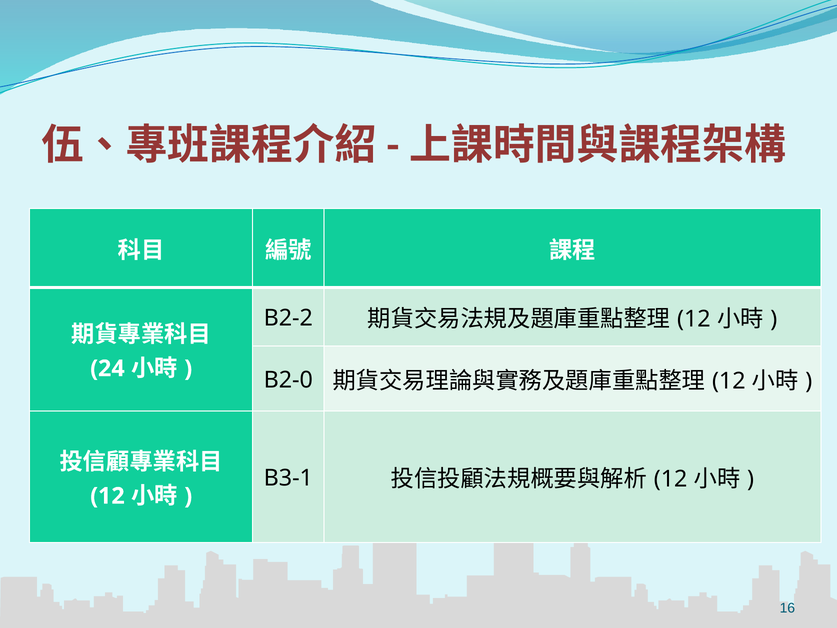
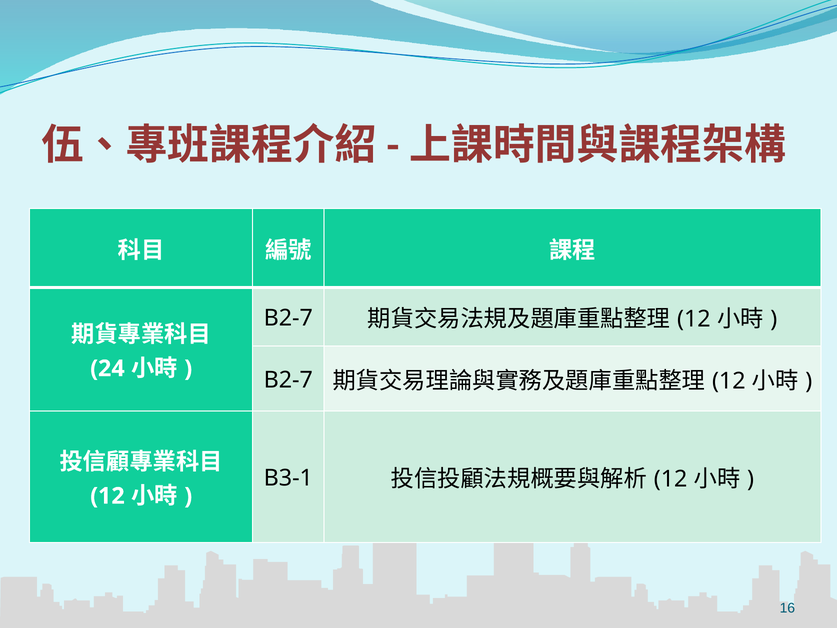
B2-2: B2-2 -> B2-7 (288, 318)
B2-0: B2-0 -> B2-7 (288, 380)
